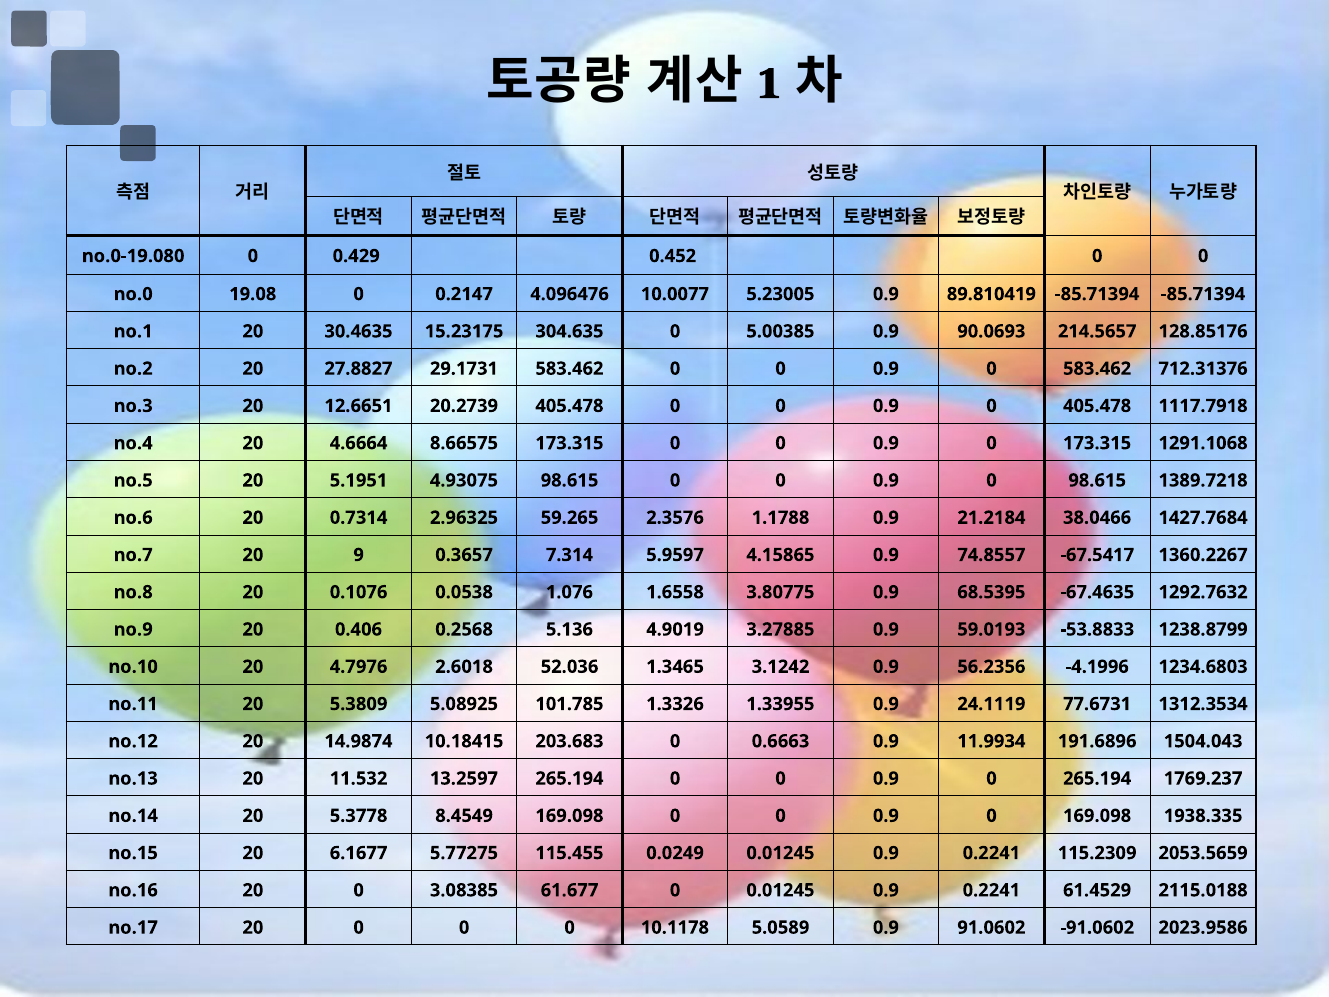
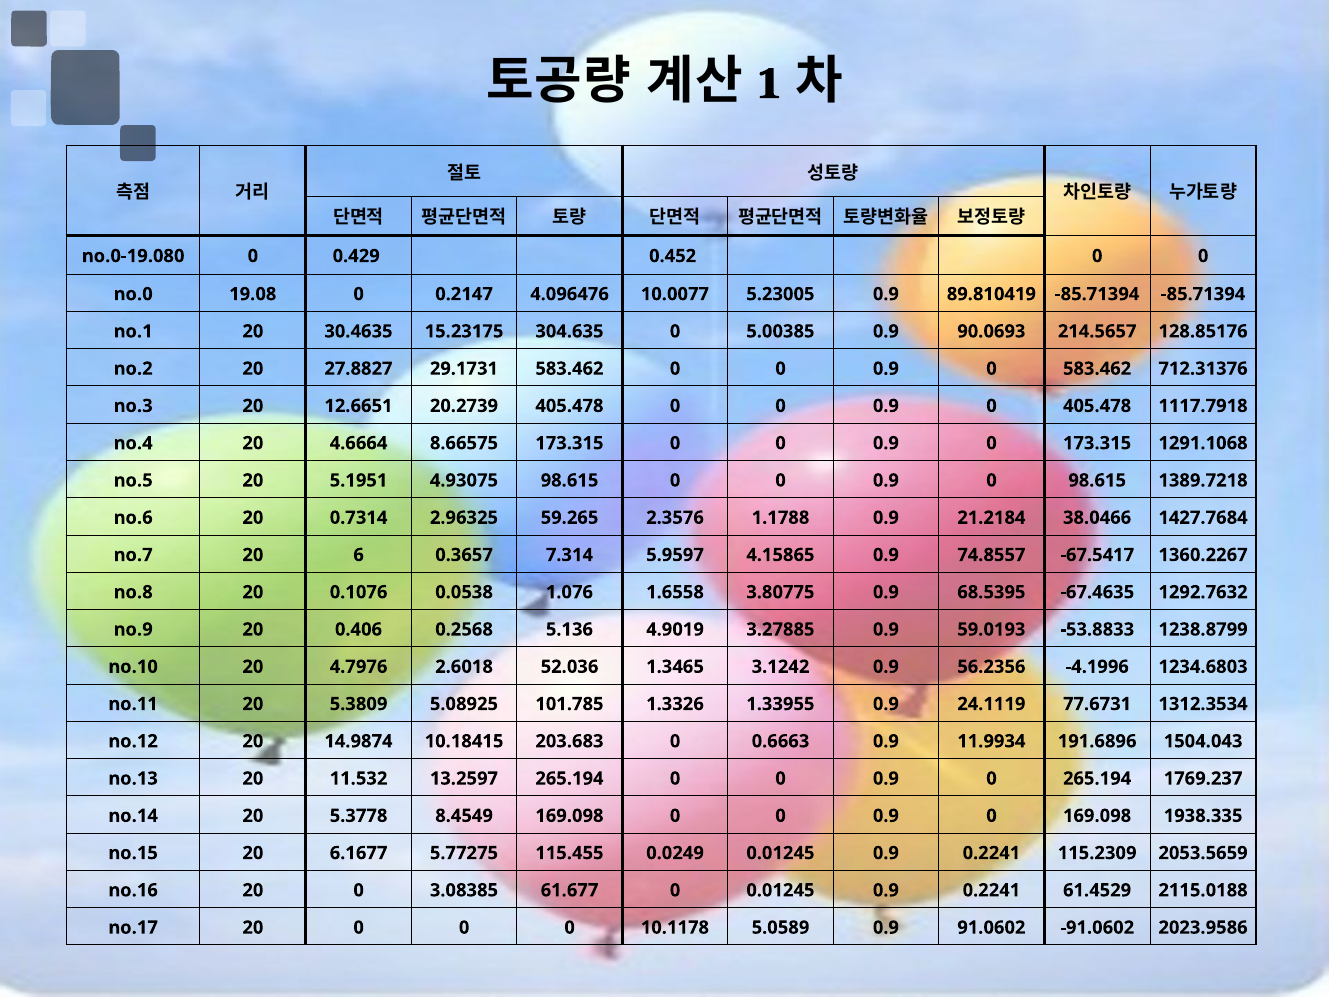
9: 9 -> 6 (359, 555)
